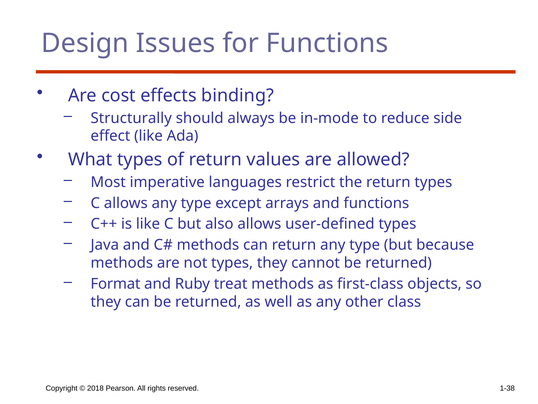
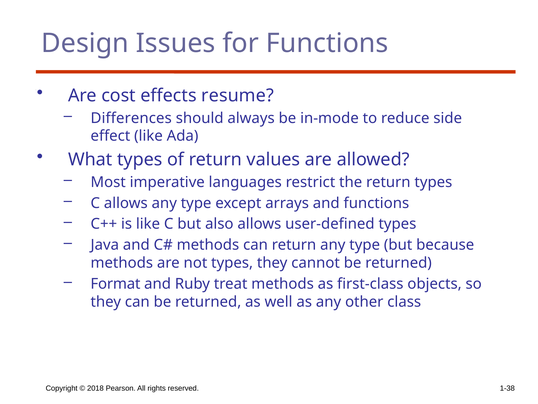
binding: binding -> resume (238, 95)
Structurally: Structurally -> Differences (131, 118)
